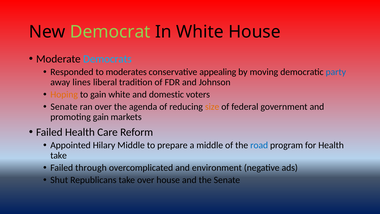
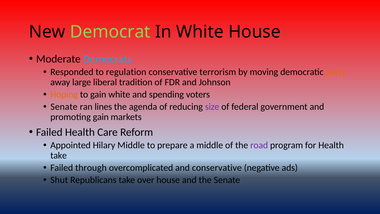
moderates: moderates -> regulation (126, 72)
appealing: appealing -> terrorism (218, 72)
party colour: blue -> orange (336, 72)
lines: lines -> large (82, 82)
domestic: domestic -> spending (166, 94)
ran over: over -> lines (103, 107)
size colour: orange -> purple (212, 107)
road colour: blue -> purple (259, 145)
and environment: environment -> conservative (217, 168)
